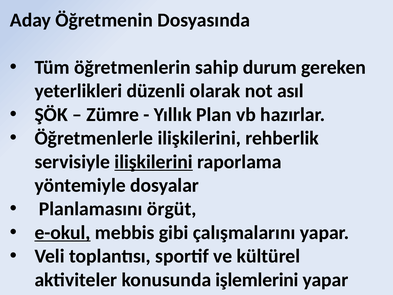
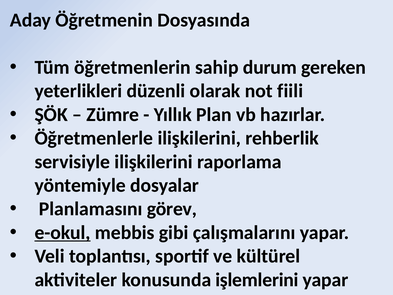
asıl: asıl -> fiili (290, 91)
ilişkilerini underline: present -> none (154, 162)
örgüt: örgüt -> görev (172, 209)
